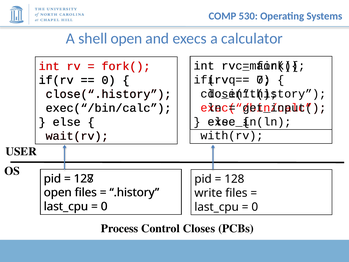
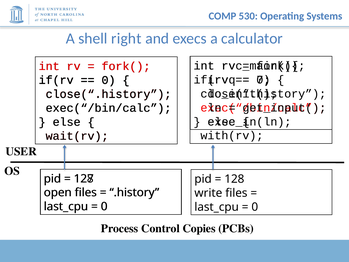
shell open: open -> right (126, 39)
Closes: Closes -> Copies (199, 228)
